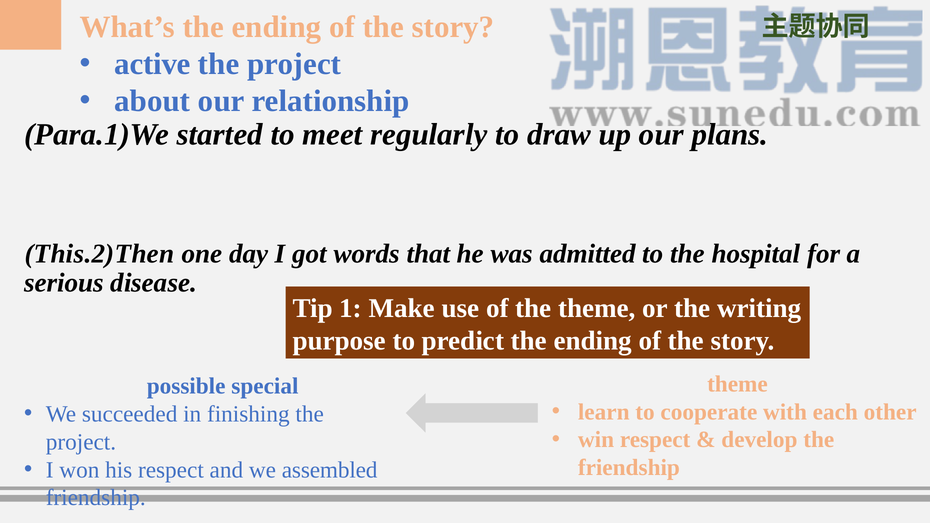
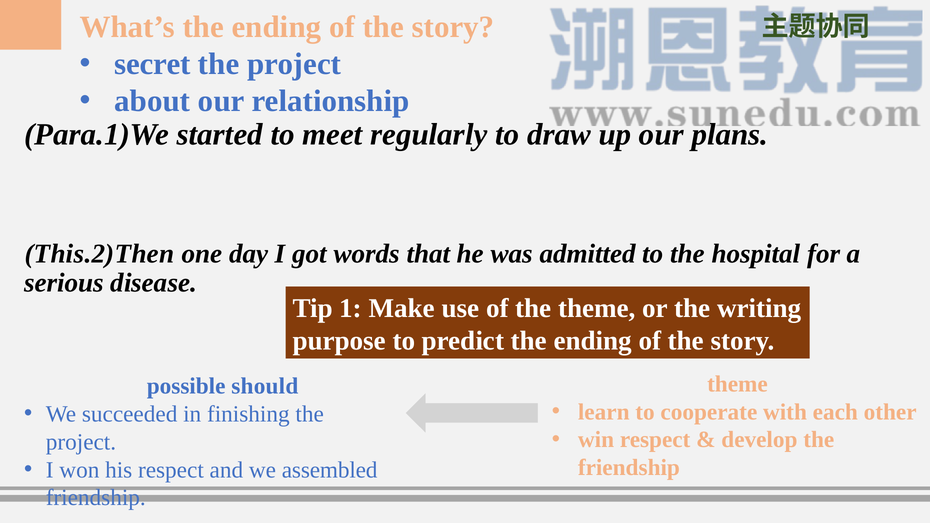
active: active -> secret (152, 64)
special: special -> should (265, 386)
